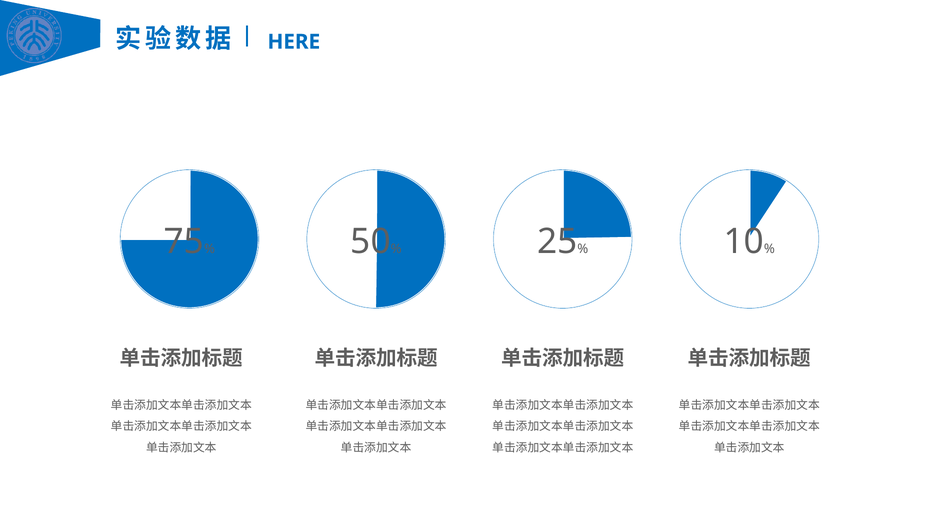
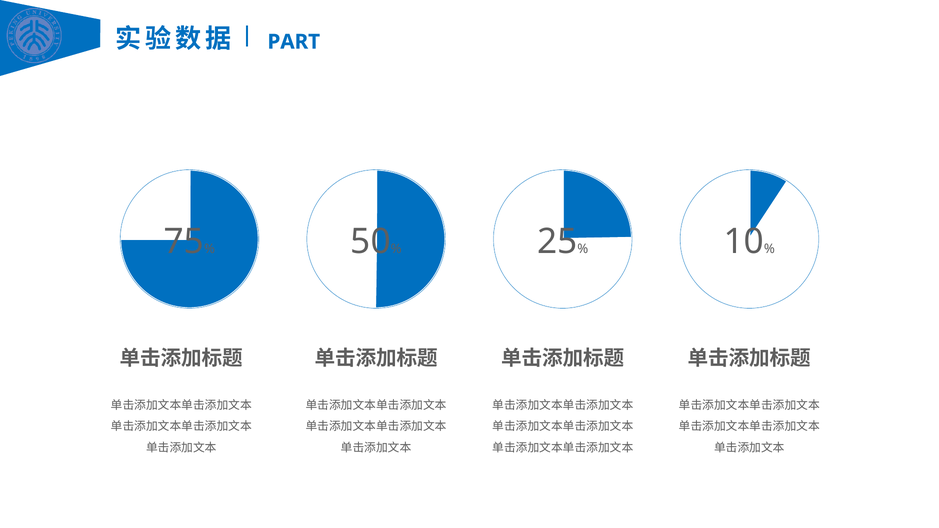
HERE: HERE -> PART (294, 42)
